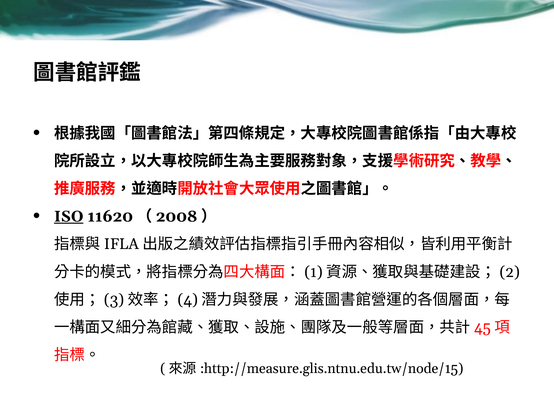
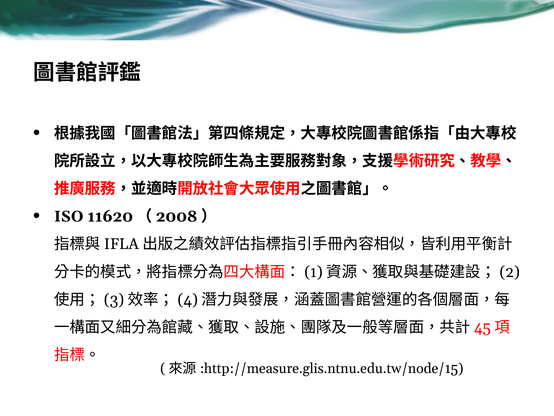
ISO underline: present -> none (69, 216)
